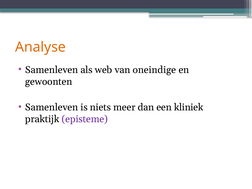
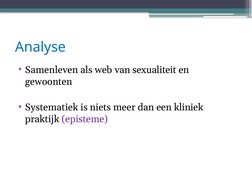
Analyse colour: orange -> blue (40, 47)
oneindige: oneindige -> sexualiteit (154, 70)
Samenleven: Samenleven -> Systematiek (52, 107)
